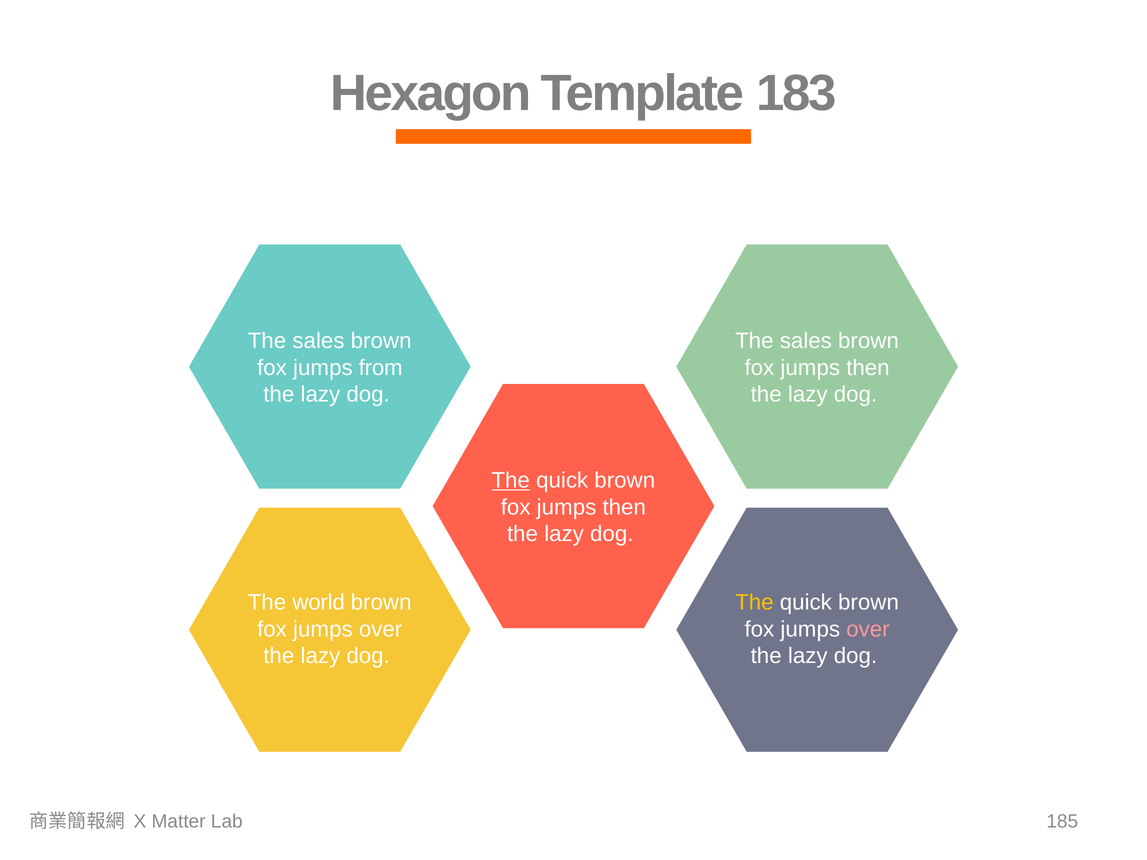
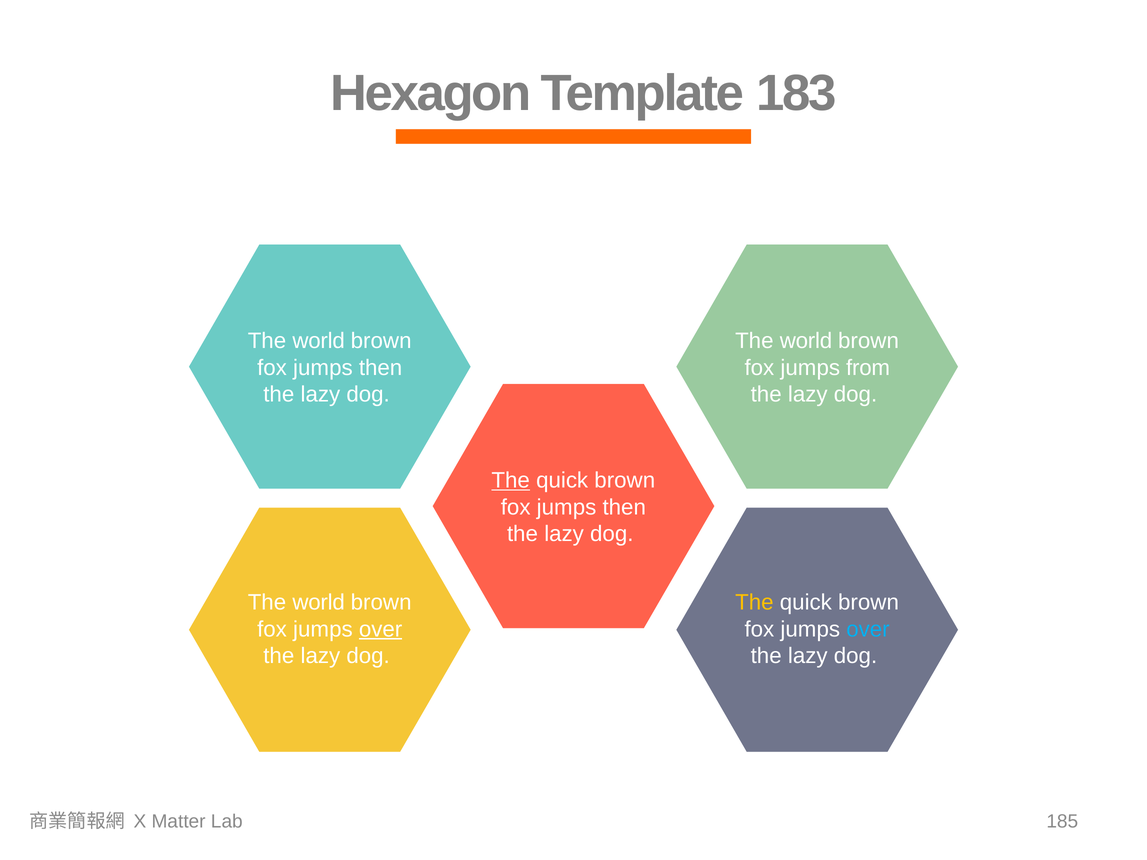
sales: sales -> world (319, 341)
sales: sales -> world (806, 341)
from: from -> then (381, 368)
then: then -> from (868, 368)
over underline: none -> present (381, 629)
over colour: pink -> light blue (868, 629)
